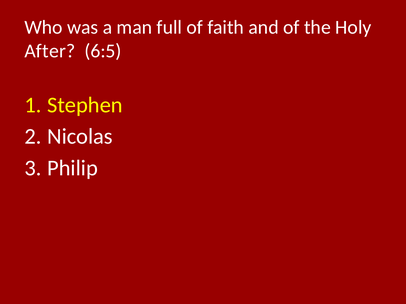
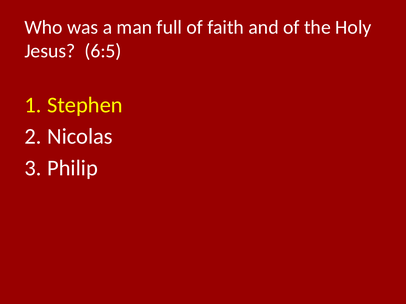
After: After -> Jesus (50, 51)
